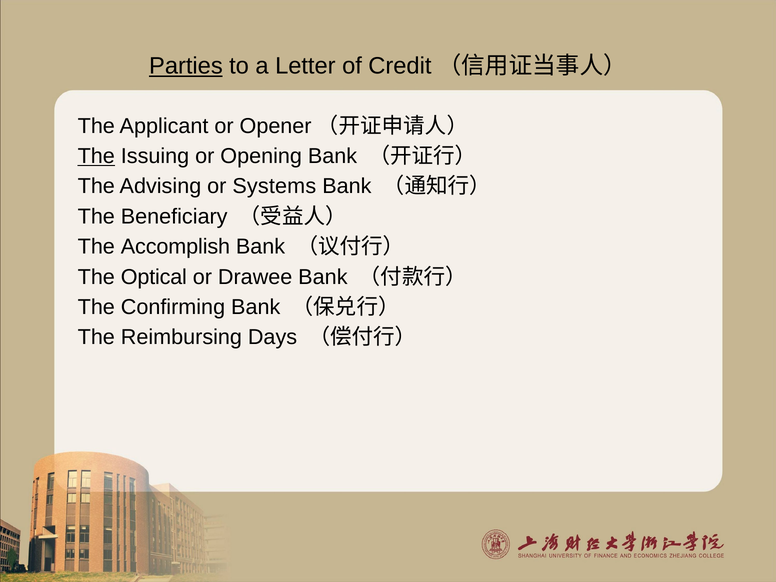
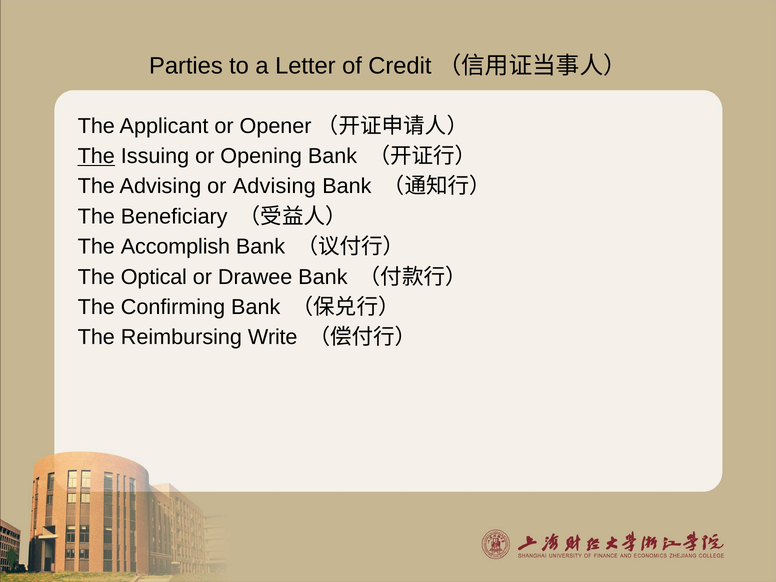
Parties underline: present -> none (186, 66)
or Systems: Systems -> Advising (274, 186)
Days: Days -> Write (273, 337)
